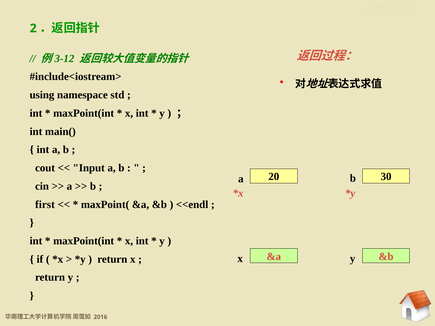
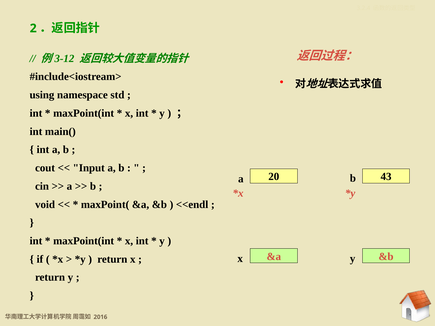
30: 30 -> 43 (386, 177)
first: first -> void (45, 205)
